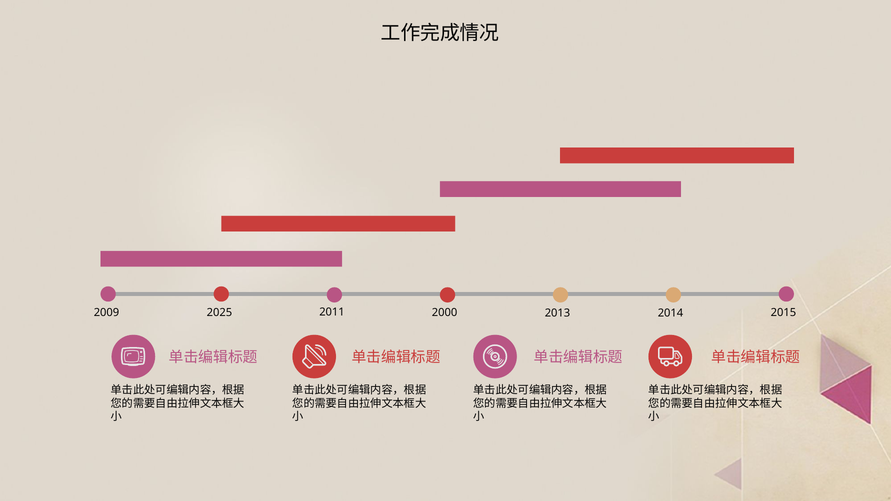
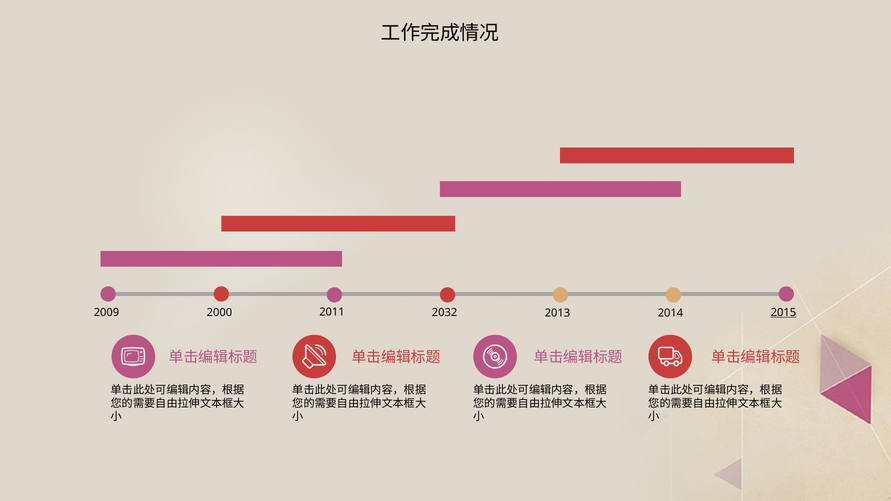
2000: 2000 -> 2032 (445, 313)
2015 underline: none -> present (783, 313)
2025: 2025 -> 2000 (219, 313)
